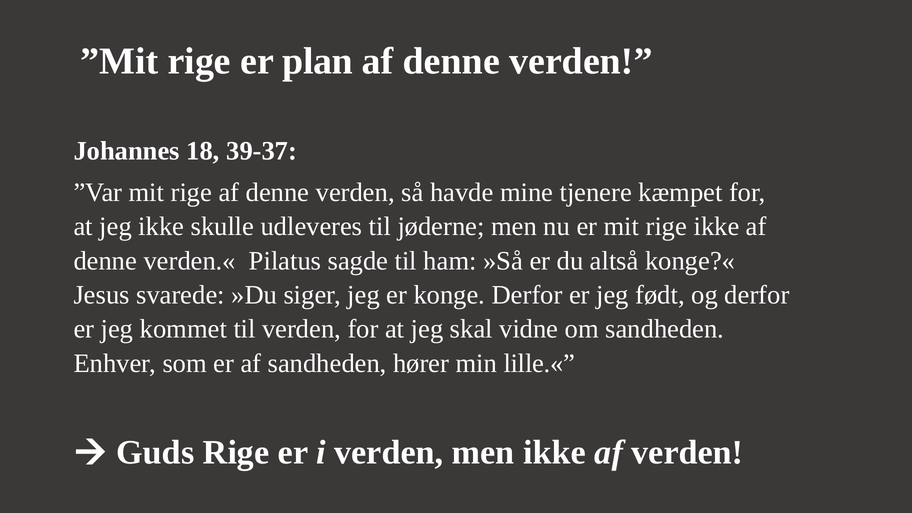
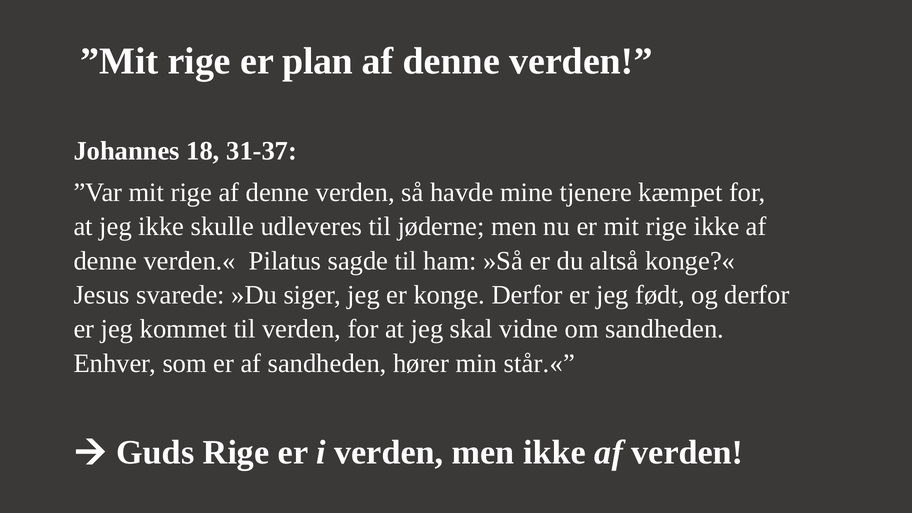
39-37: 39-37 -> 31-37 (262, 151)
lille.«: lille.« -> står.« (539, 363)
